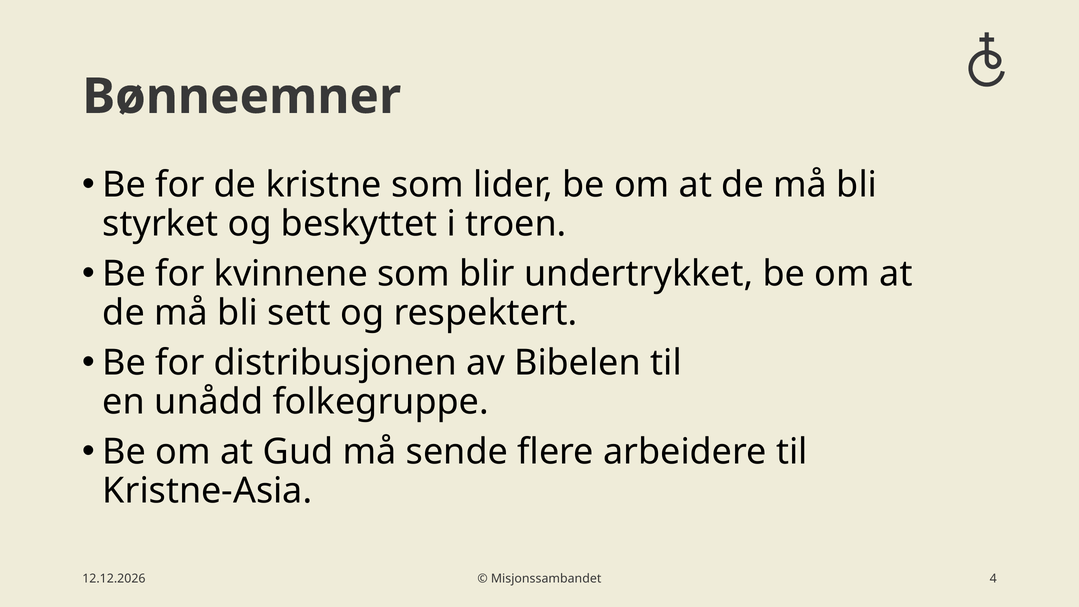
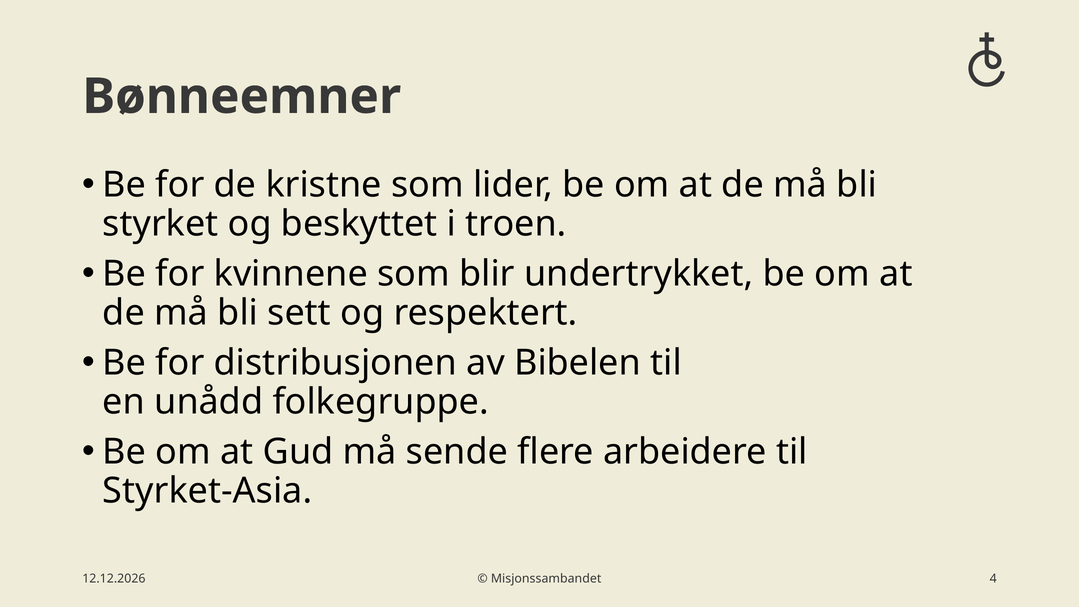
Kristne-Asia: Kristne-Asia -> Styrket-Asia (207, 491)
